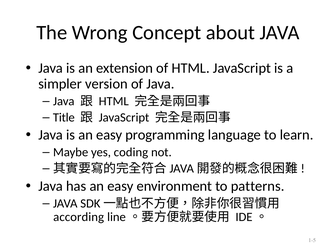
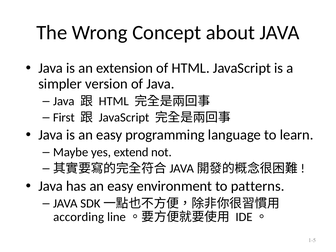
Title: Title -> First (64, 117)
coding: coding -> extend (131, 152)
